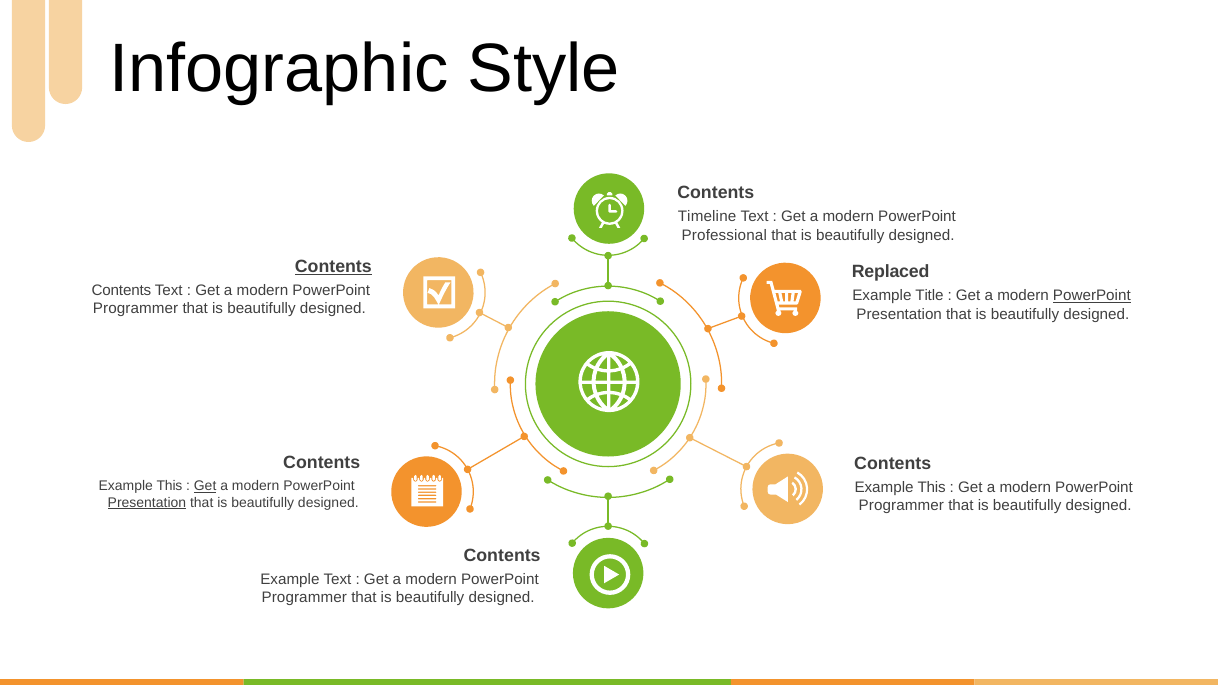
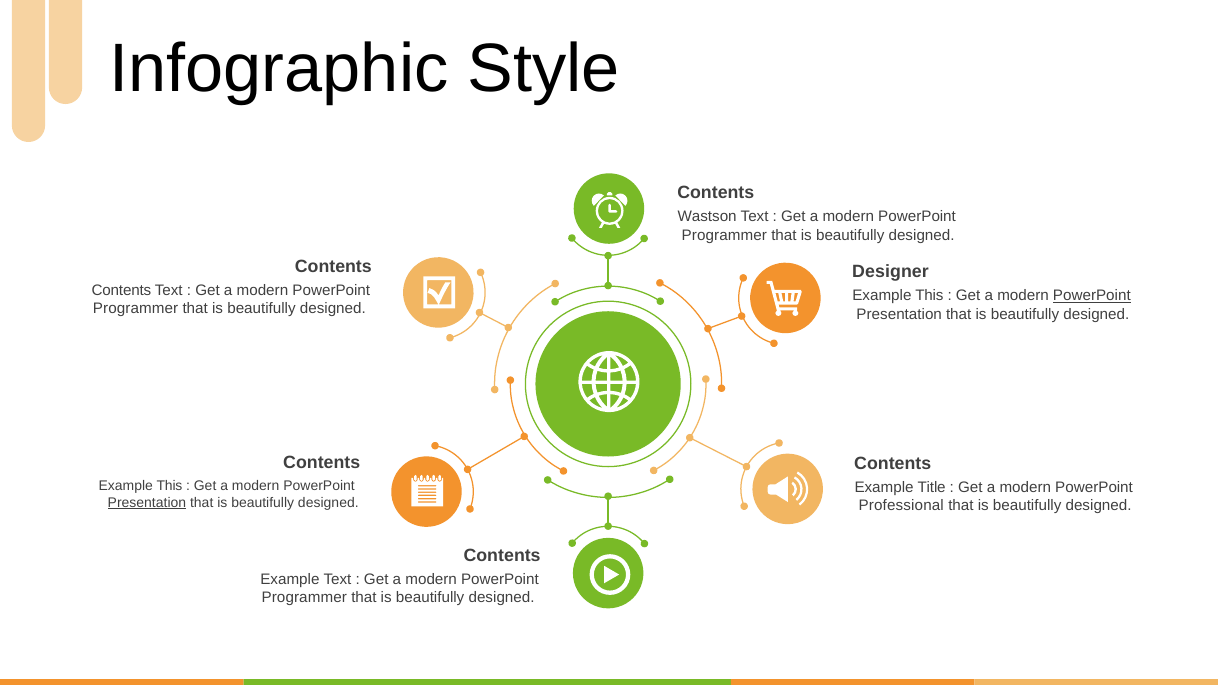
Timeline: Timeline -> Wastson (707, 217)
Professional: Professional -> Programmer (724, 235)
Contents underline: present -> none (333, 267)
Replaced: Replaced -> Designer (890, 272)
Title: Title -> This (929, 296)
Get underline: present -> none (205, 486)
This: This -> Title (932, 488)
Programmer: Programmer -> Professional (901, 506)
